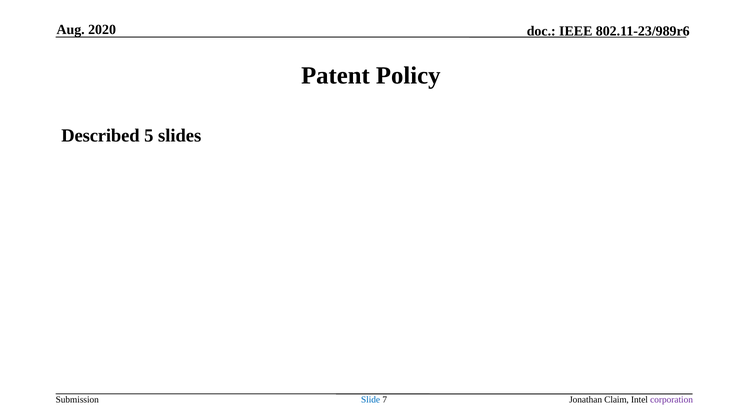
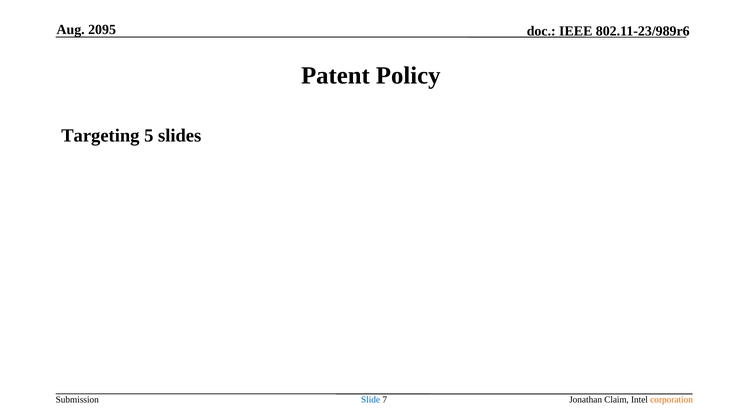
2020: 2020 -> 2095 (102, 29)
Described: Described -> Targeting (100, 136)
corporation colour: purple -> orange (672, 400)
